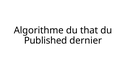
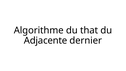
Published: Published -> Adjacente (46, 40)
